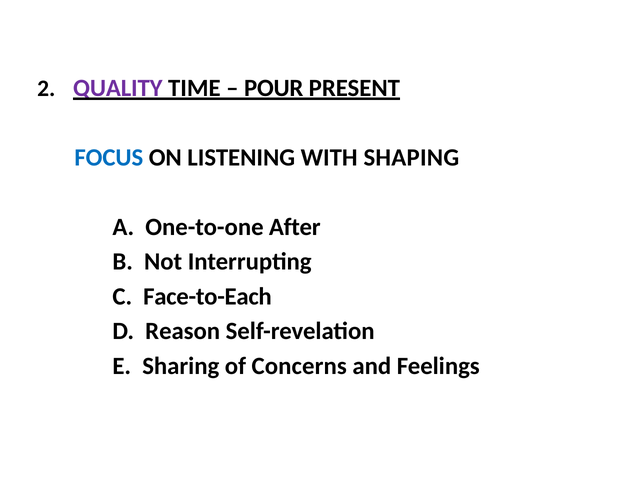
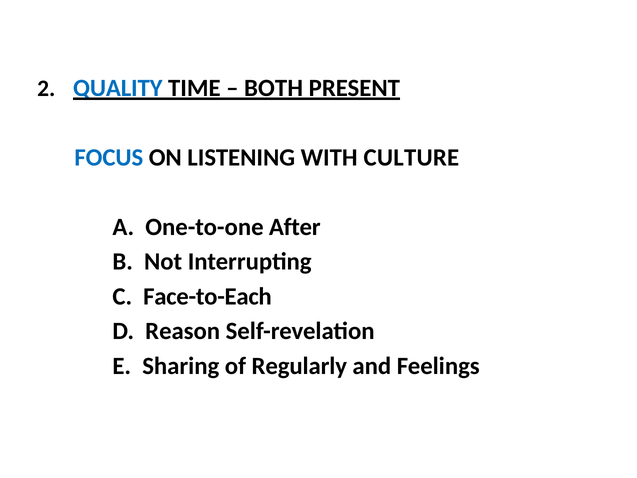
QUALITY colour: purple -> blue (118, 88)
POUR: POUR -> BOTH (274, 88)
SHAPING: SHAPING -> CULTURE (411, 157)
Concerns: Concerns -> Regularly (299, 366)
